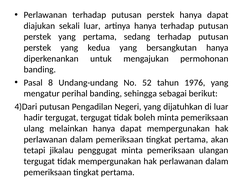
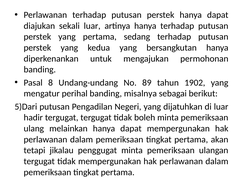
52: 52 -> 89 (147, 83)
1976: 1976 -> 1902 (195, 83)
sehingga: sehingga -> misalnya (140, 94)
4)Dari: 4)Dari -> 5)Dari (26, 107)
